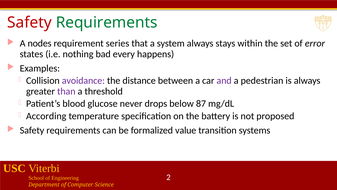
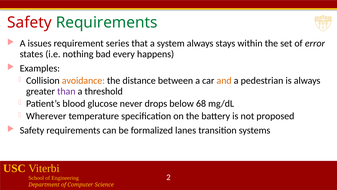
nodes: nodes -> issues (40, 43)
avoidance colour: purple -> orange (83, 80)
and colour: purple -> orange (224, 80)
87: 87 -> 68 (201, 103)
According: According -> Wherever (46, 116)
value: value -> lanes (186, 130)
